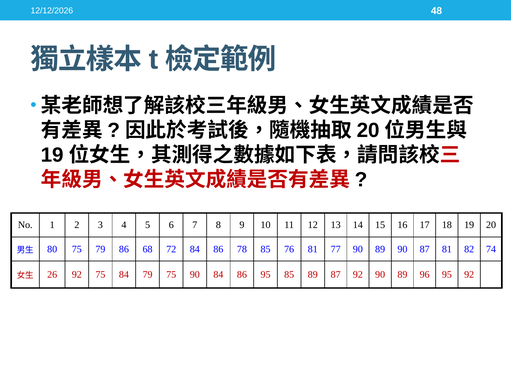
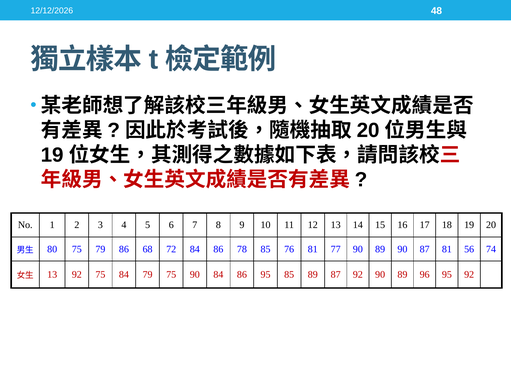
82: 82 -> 56 (469, 249)
26: 26 -> 13 (52, 275)
